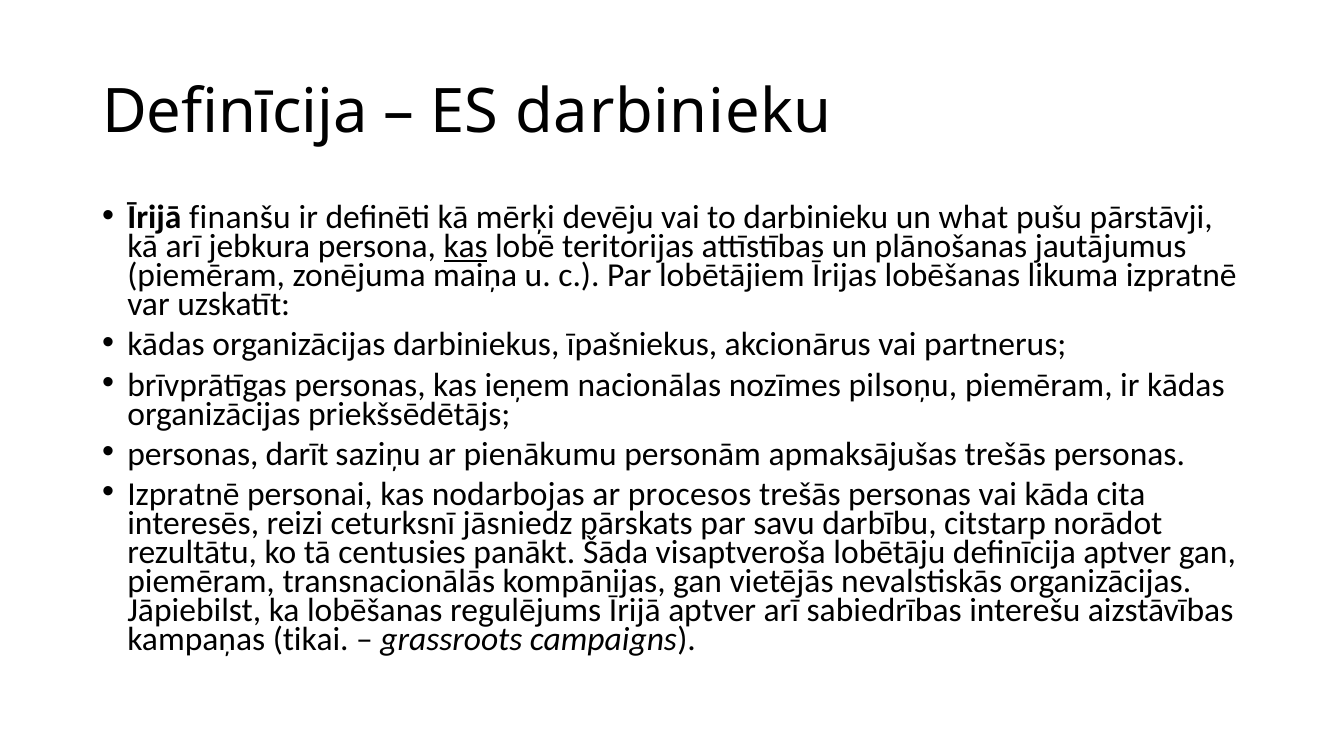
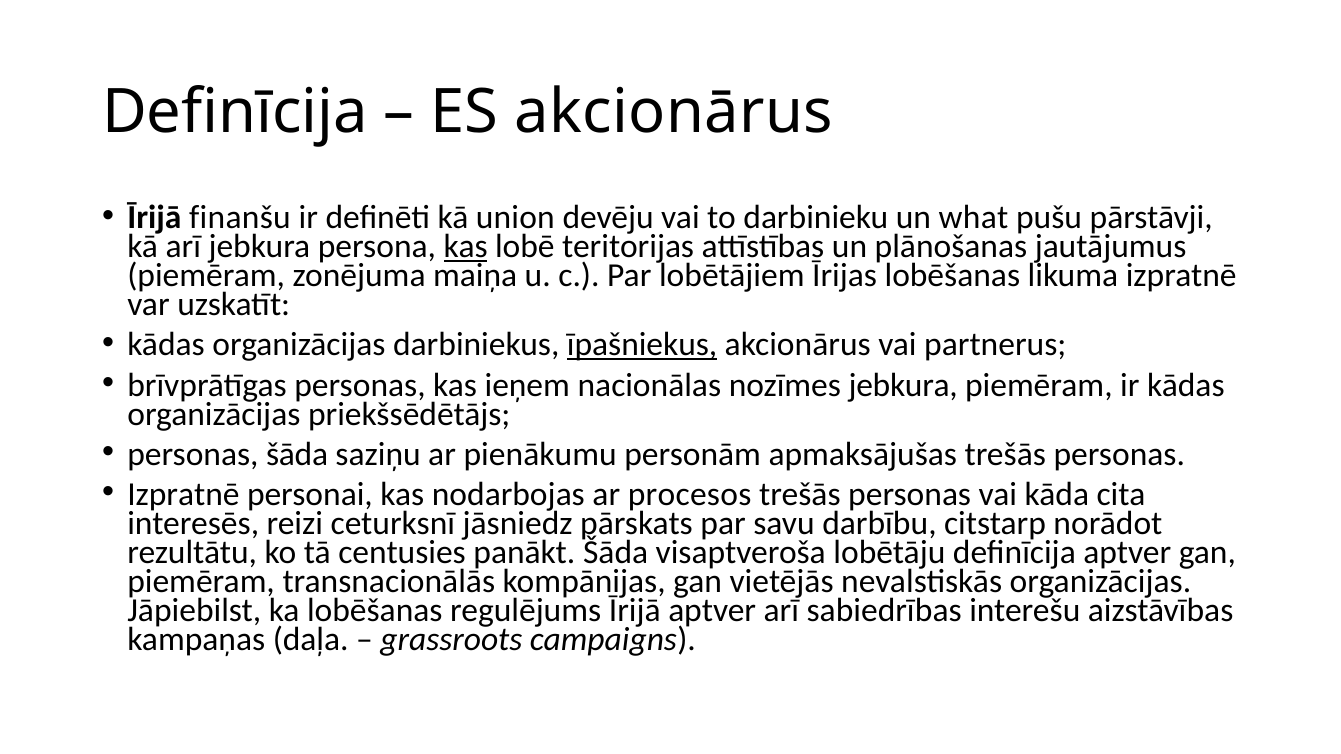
ES darbinieku: darbinieku -> akcionārus (674, 113)
mērķi: mērķi -> union (515, 218)
īpašniekus underline: none -> present (642, 345)
nozīmes pilsoņu: pilsoņu -> jebkura (903, 385)
personas darīt: darīt -> šāda (297, 454)
tikai: tikai -> daļa (311, 639)
